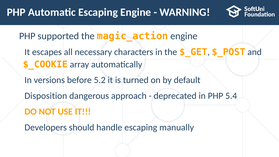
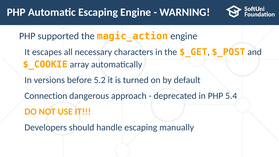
Disposition: Disposition -> Connection (46, 96)
